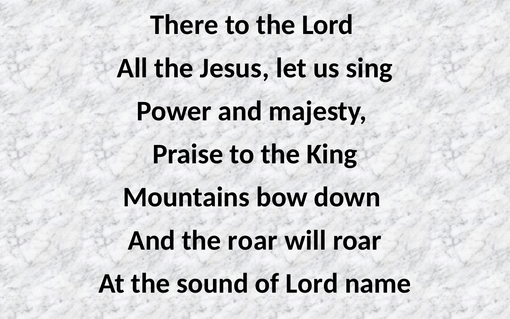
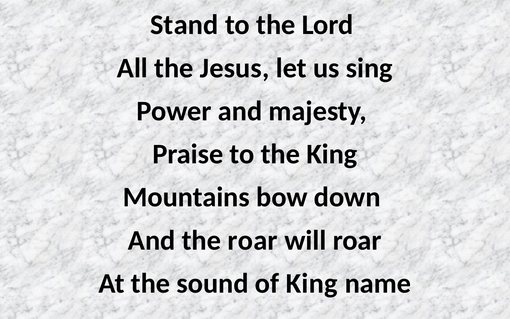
There: There -> Stand (184, 25)
of Lord: Lord -> King (312, 283)
